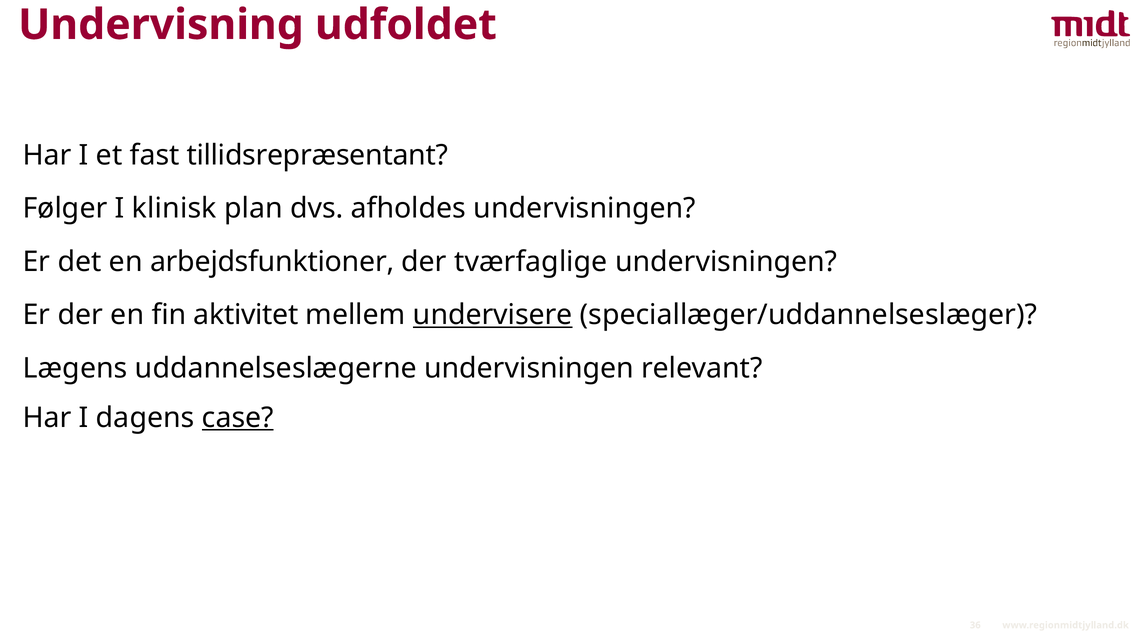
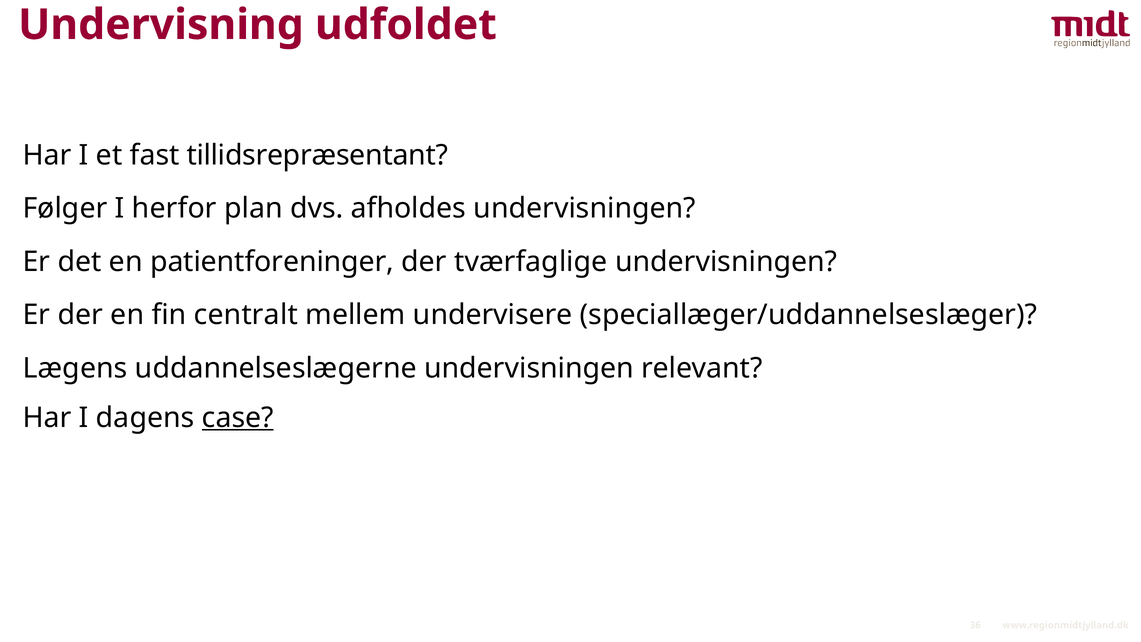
klinisk: klinisk -> herfor (174, 208)
arbejdsfunktioner: arbejdsfunktioner -> patientforeninger (272, 262)
aktivitet: aktivitet -> centralt (246, 315)
undervisere underline: present -> none (493, 315)
